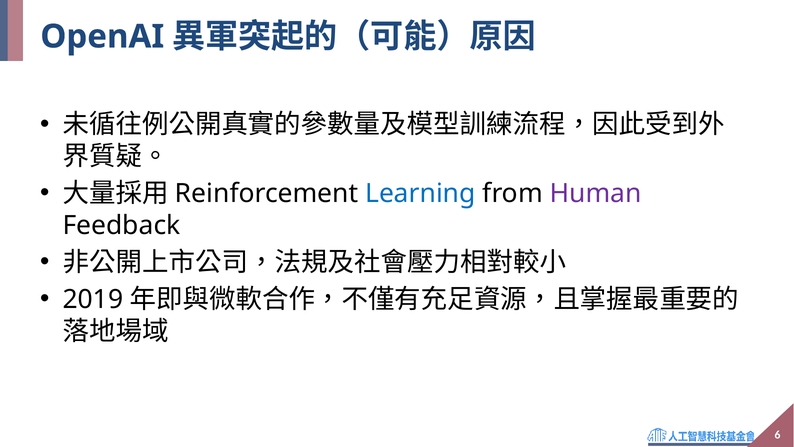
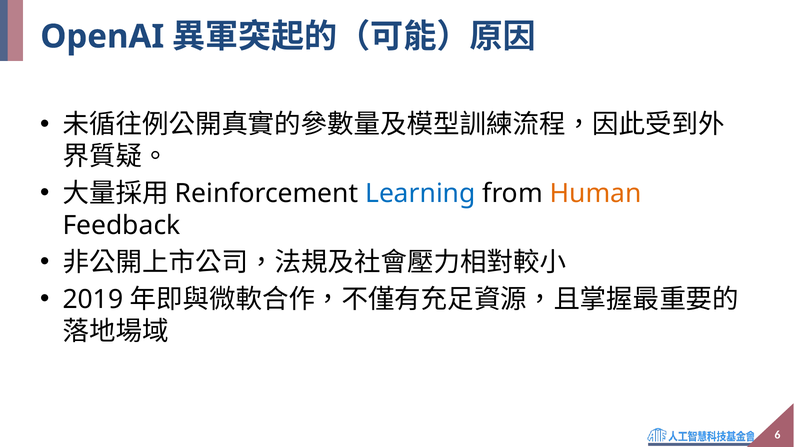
Human colour: purple -> orange (596, 193)
